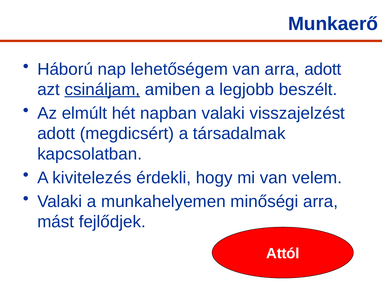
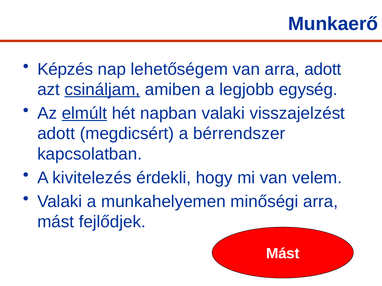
Háború: Háború -> Képzés (65, 69)
beszélt: beszélt -> egység (308, 90)
elmúlt underline: none -> present (84, 113)
társadalmak: társadalmak -> bérrendszer (239, 134)
Attól: Attól -> Mást (283, 254)
